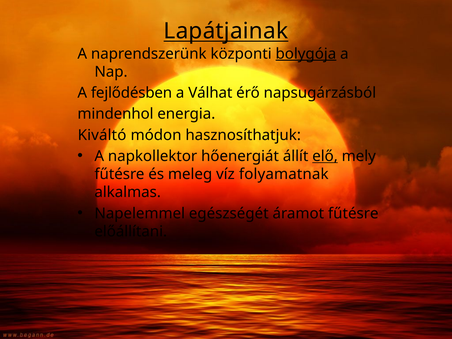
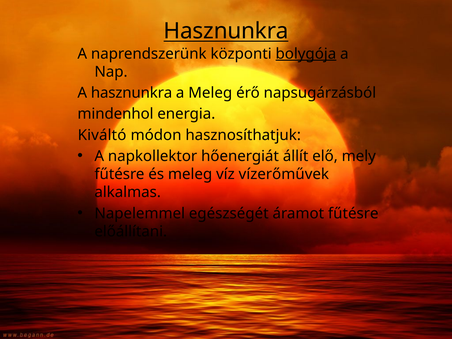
Lapátjainak: Lapátjainak -> Hasznunkra (226, 31)
A fejlődésben: fejlődésben -> hasznunkra (132, 93)
a Válhat: Válhat -> Meleg (210, 93)
elő underline: present -> none (325, 156)
folyamatnak: folyamatnak -> vízerőművek (284, 174)
